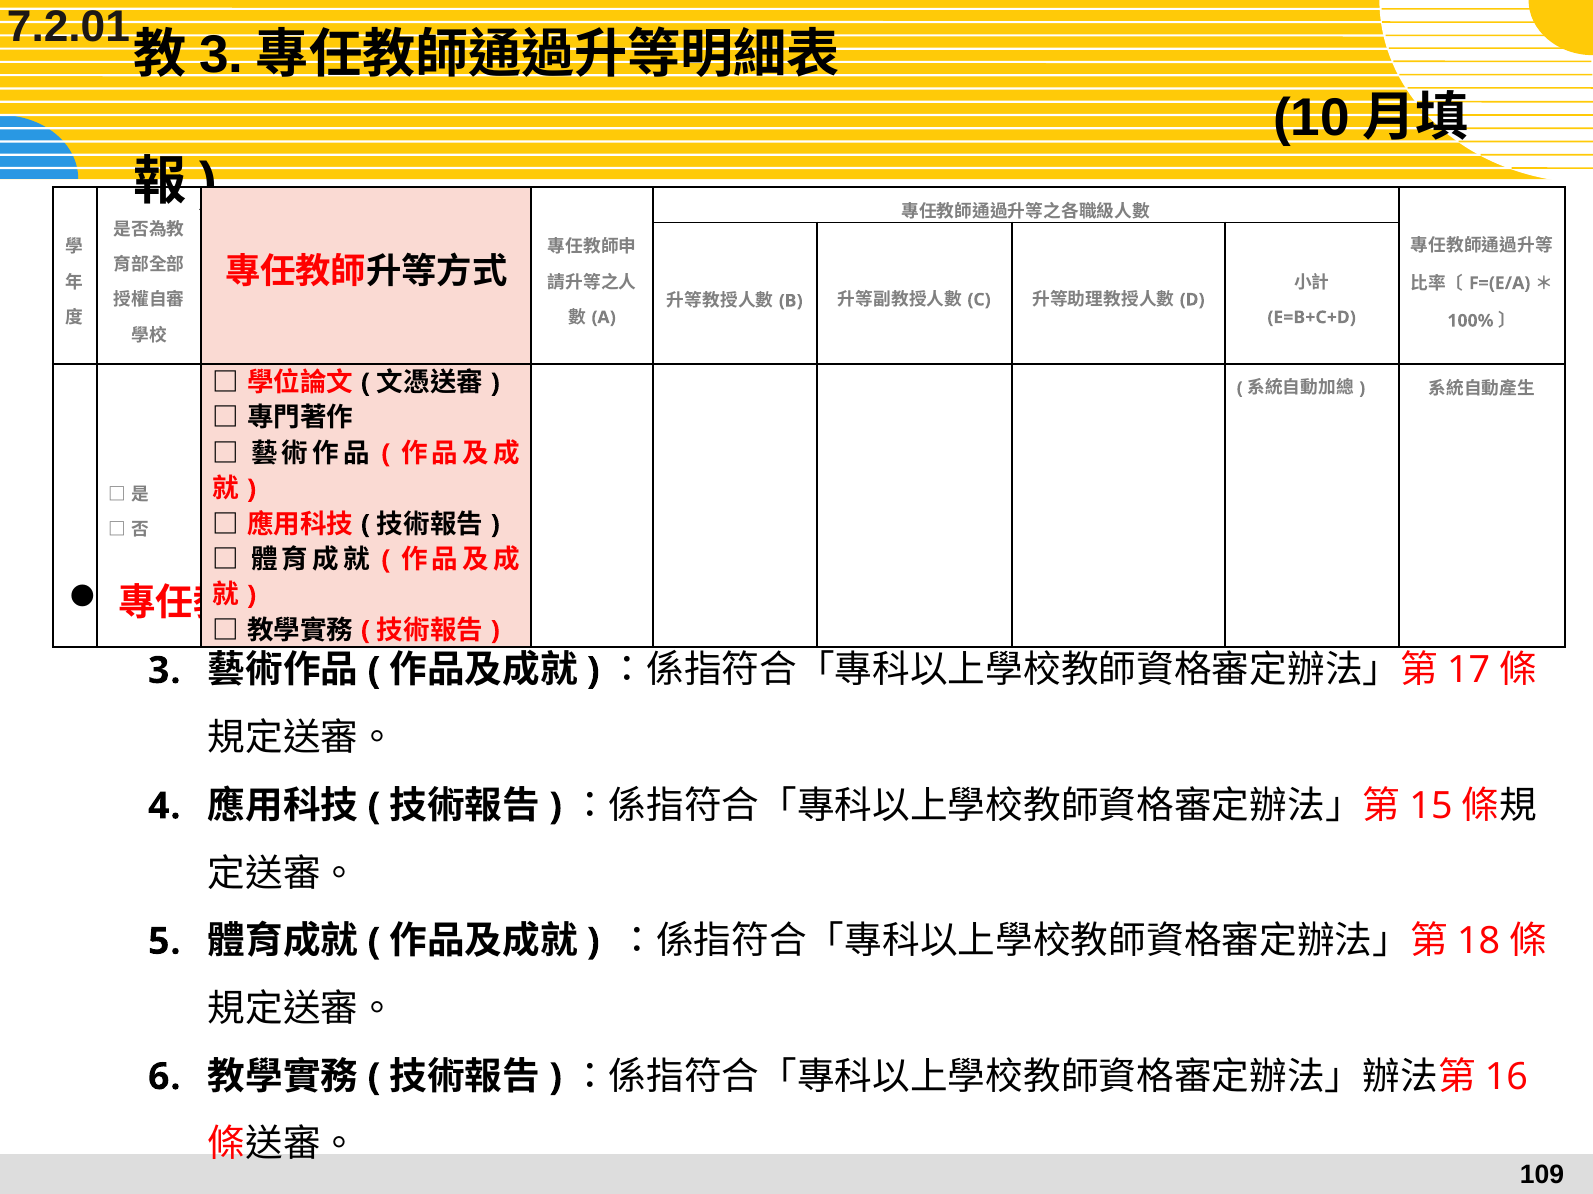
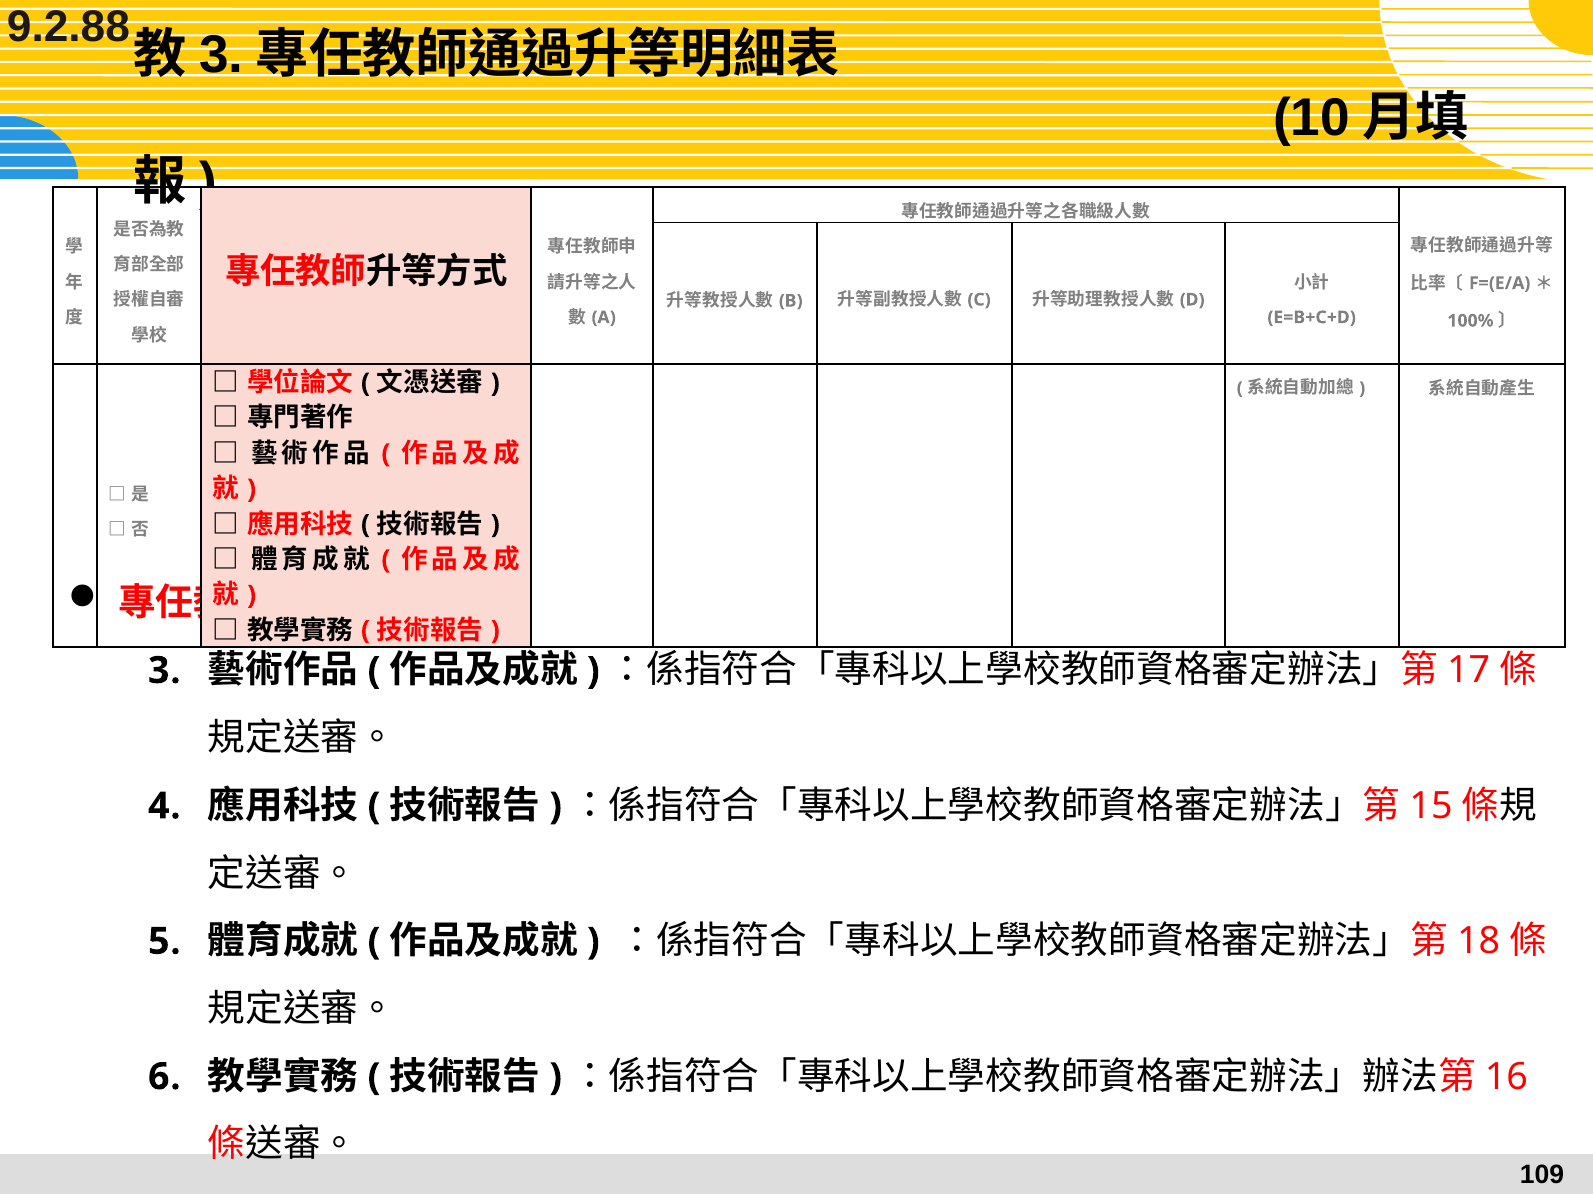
7.2.01: 7.2.01 -> 9.2.88 (68, 27)
